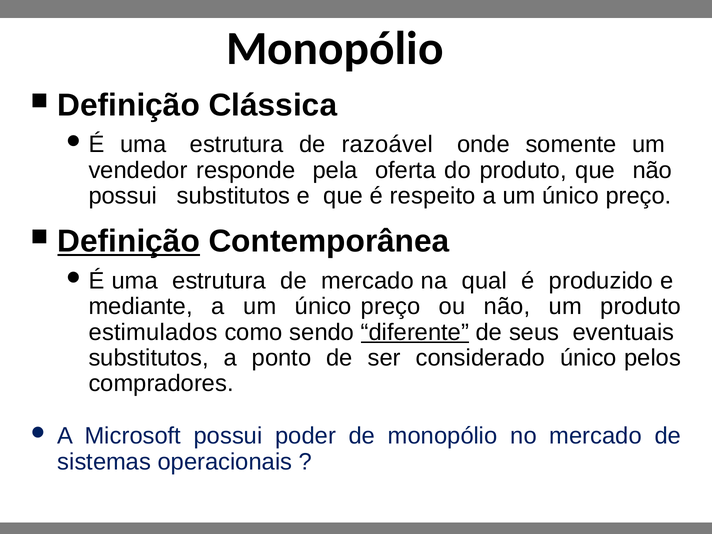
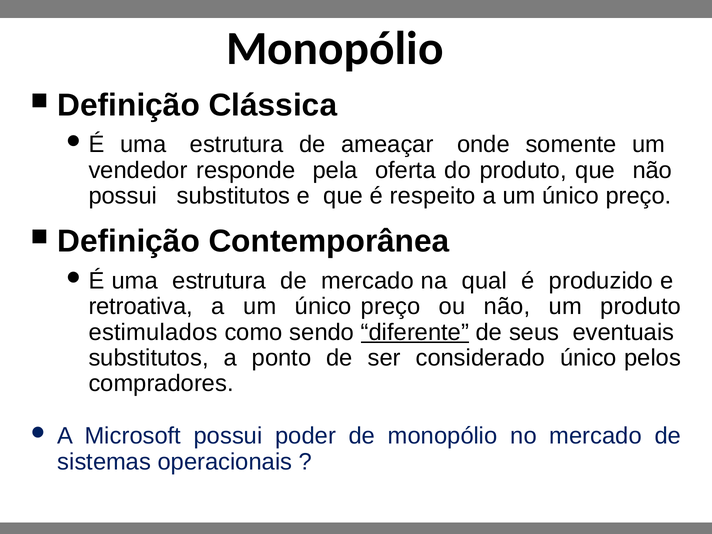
razoável: razoável -> ameaçar (387, 145)
Definição underline: present -> none (129, 241)
mediante: mediante -> retroativa (141, 307)
